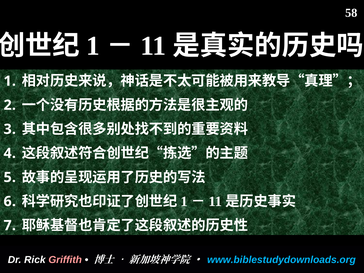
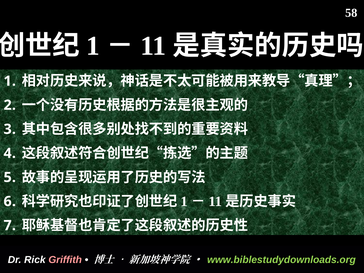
www.biblestudydownloads.org colour: light blue -> light green (281, 260)
